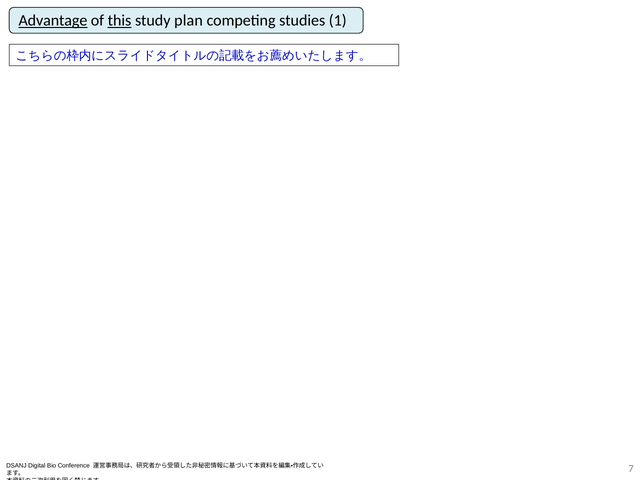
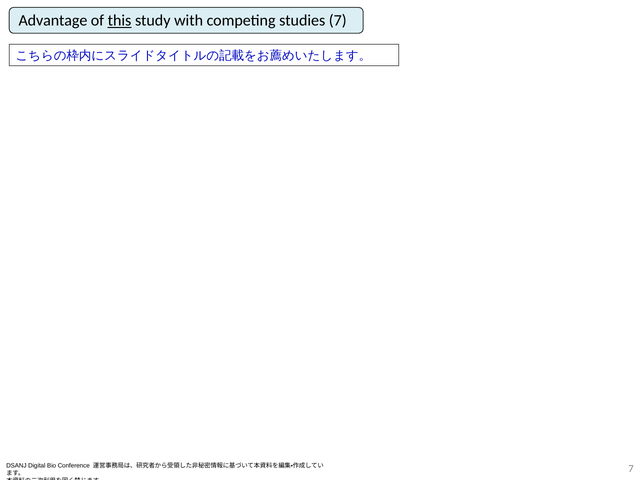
Advantage underline: present -> none (53, 21)
plan: plan -> with (189, 21)
studies 1: 1 -> 7 (338, 21)
